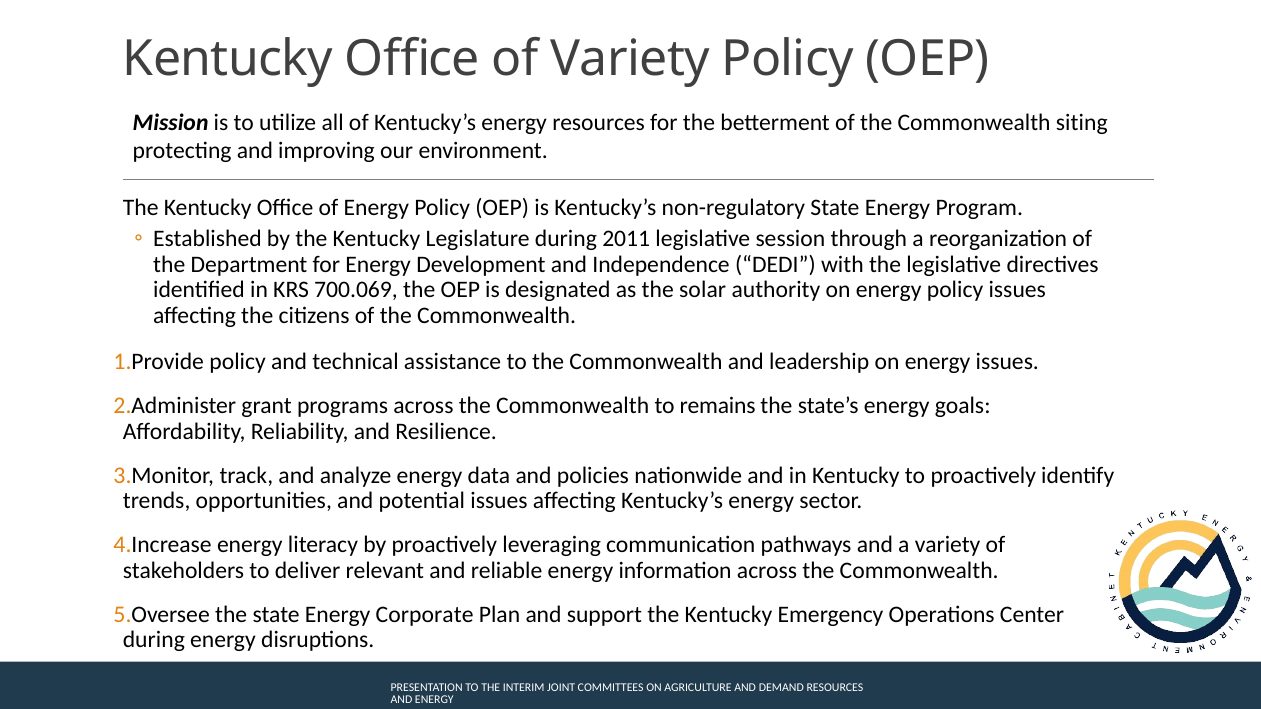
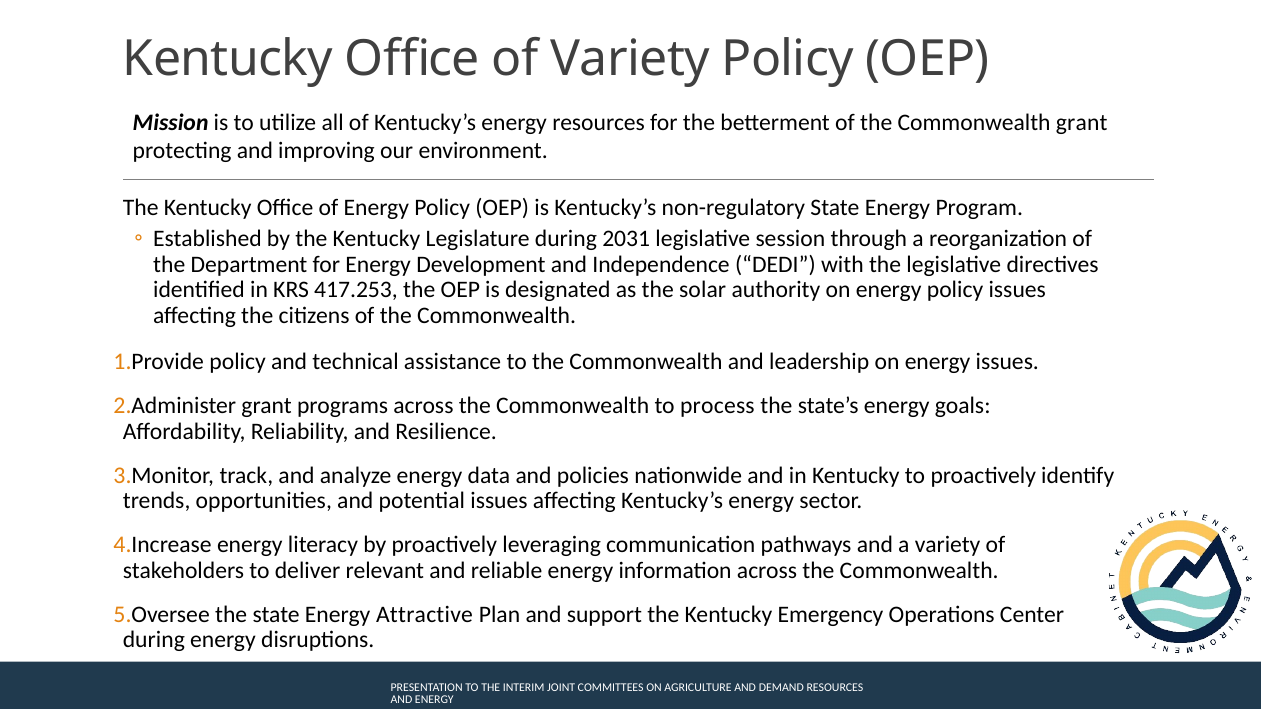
Commonwealth siting: siting -> grant (1082, 123)
2011: 2011 -> 2031 (626, 239)
700.069: 700.069 -> 417.253 (356, 290)
remains: remains -> process (717, 406)
Corporate: Corporate -> Attractive (425, 615)
